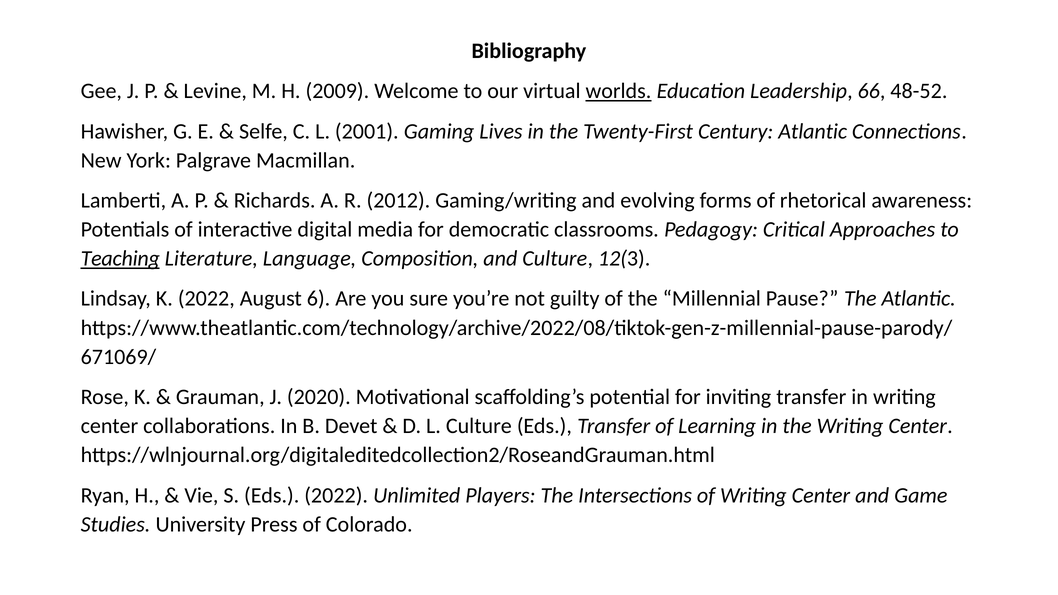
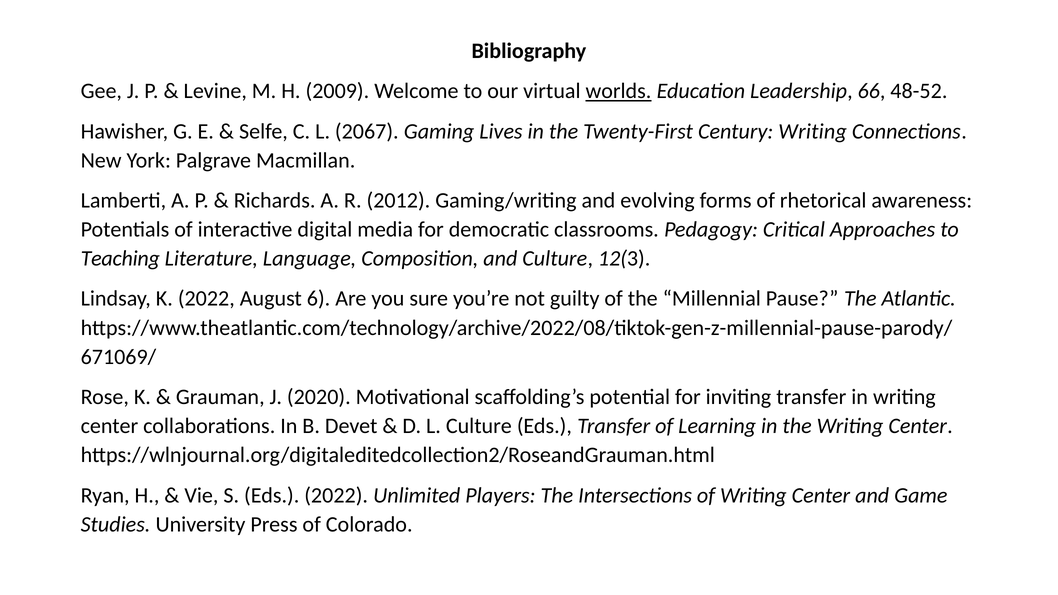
2001: 2001 -> 2067 (367, 131)
Century Atlantic: Atlantic -> Writing (813, 131)
Teaching underline: present -> none (120, 259)
